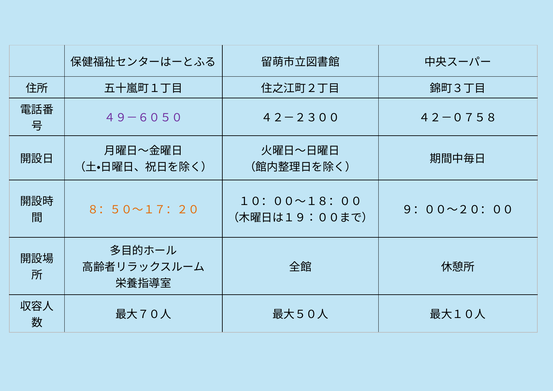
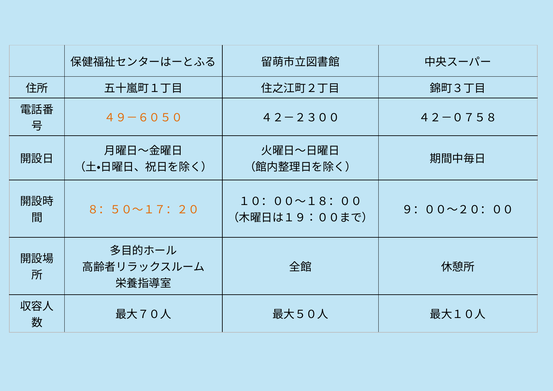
４９－６０５０ colour: purple -> orange (143, 118)
